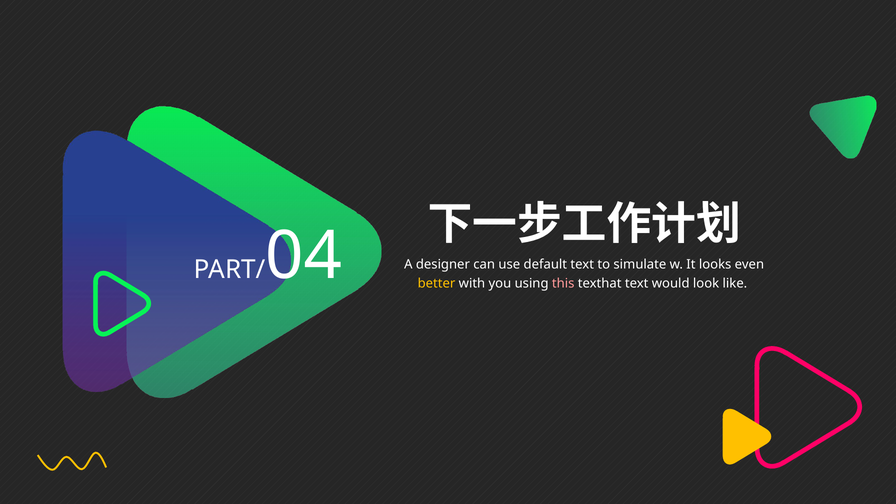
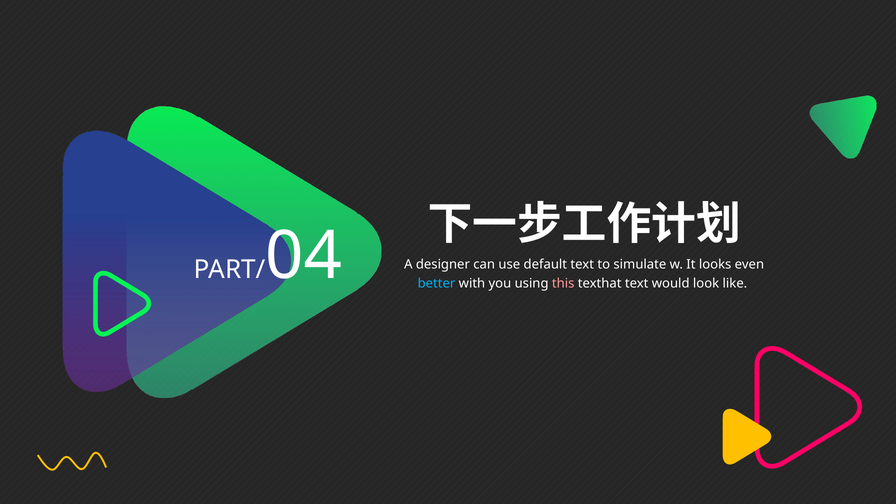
better colour: yellow -> light blue (436, 283)
